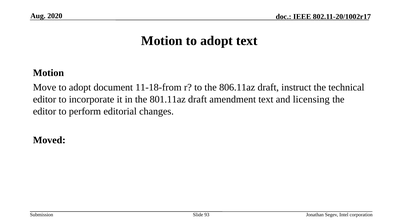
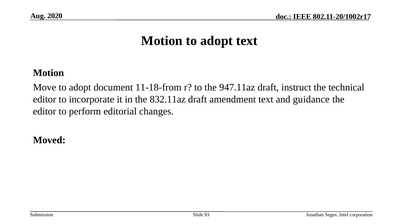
806.11az: 806.11az -> 947.11az (237, 87)
801.11az: 801.11az -> 832.11az (168, 99)
licensing: licensing -> guidance (311, 99)
